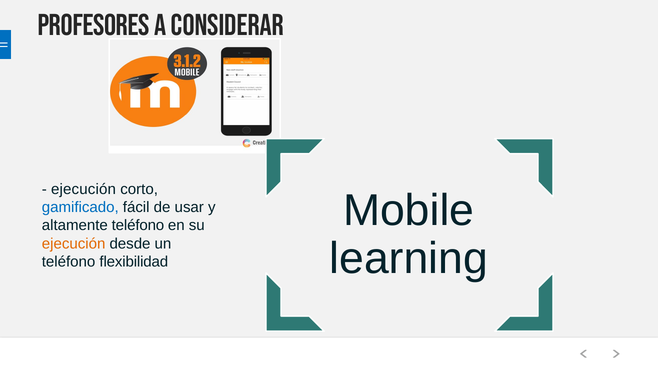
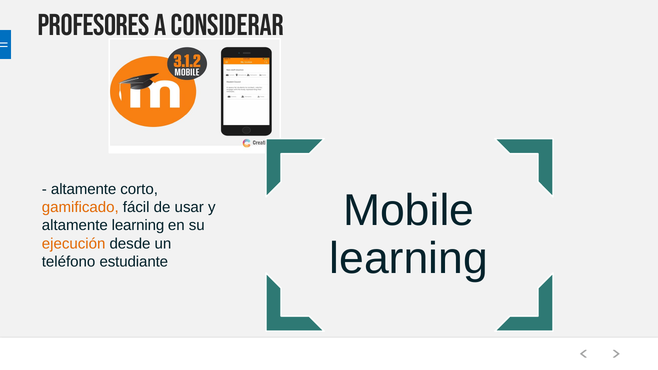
ejecución: ejecución -> altamente (84, 189)
gamificado colour: blue -> orange (80, 207)
altamente teléfono: teléfono -> learning (138, 226)
flexibilidad: flexibilidad -> estudiante (134, 262)
